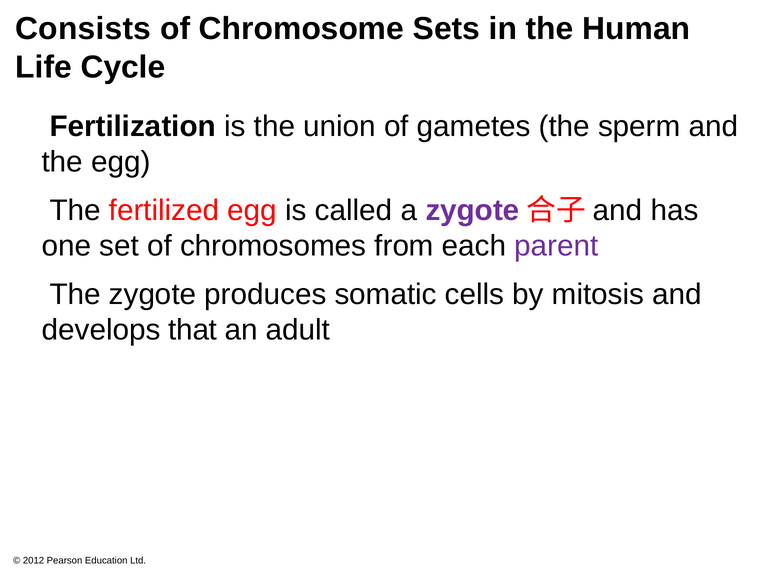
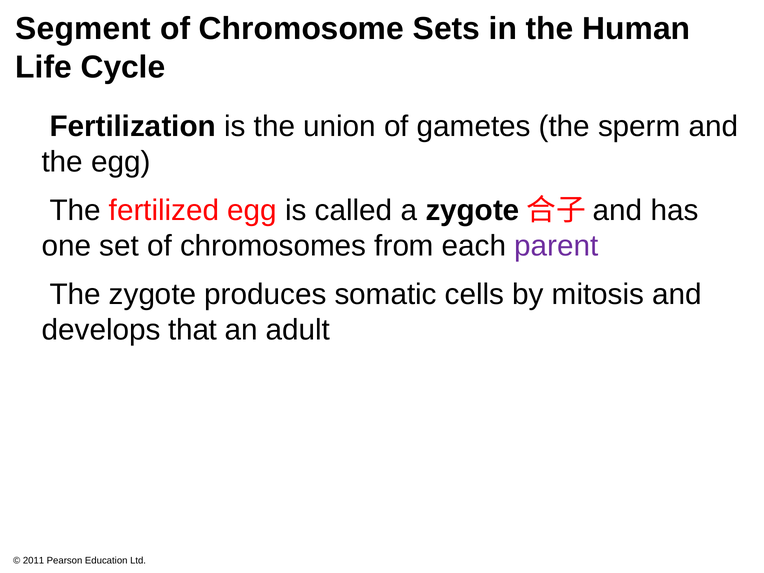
Consists: Consists -> Segment (83, 29)
zygote colour: purple -> black (472, 210)
2012: 2012 -> 2011 (34, 561)
